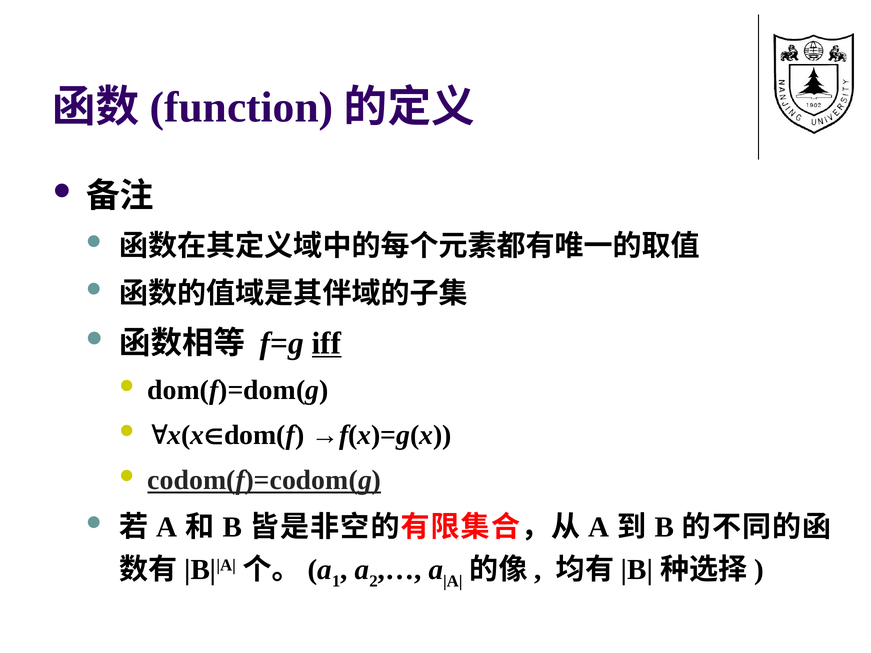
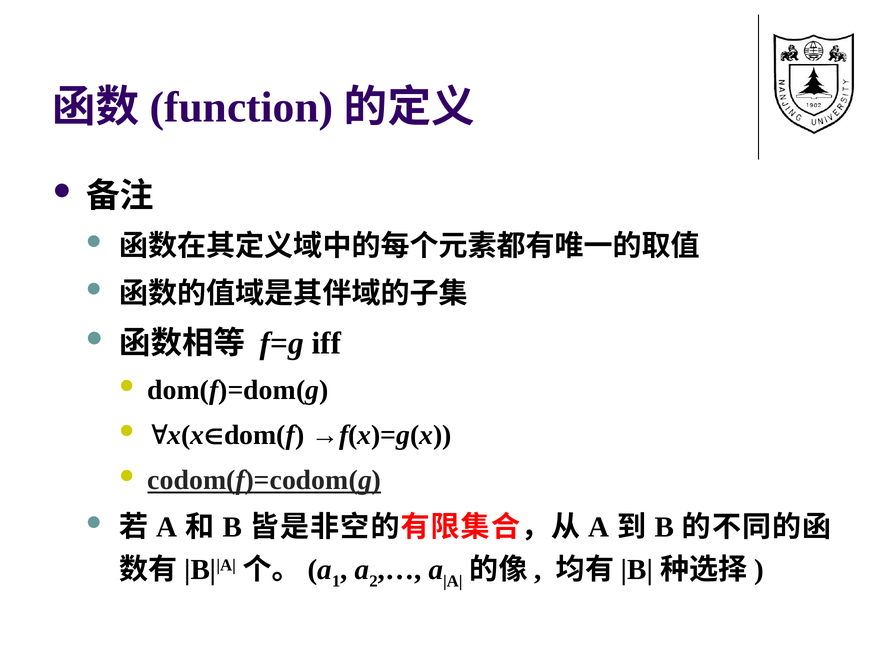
iff underline: present -> none (327, 343)
